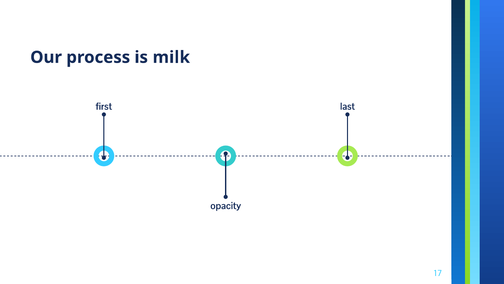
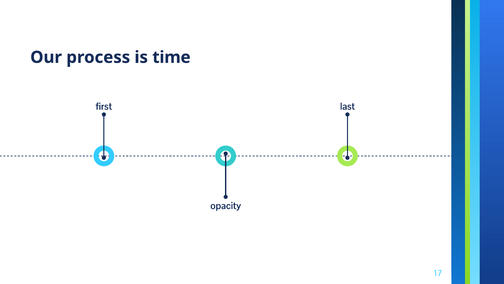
milk: milk -> time (171, 57)
